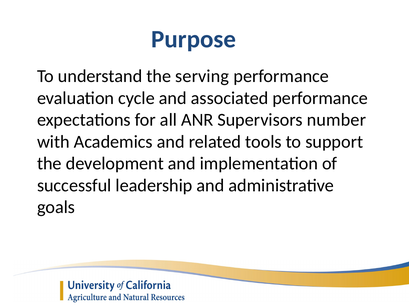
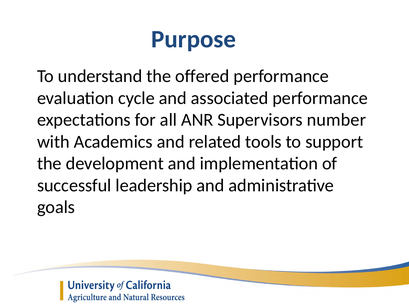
serving: serving -> offered (202, 76)
